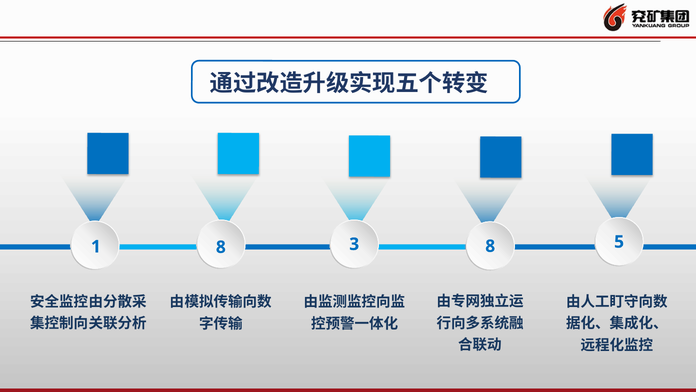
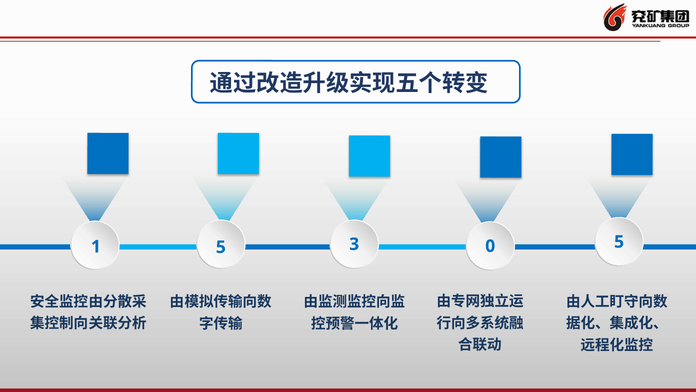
1 8: 8 -> 5 (221, 247)
3 8: 8 -> 0 (490, 246)
